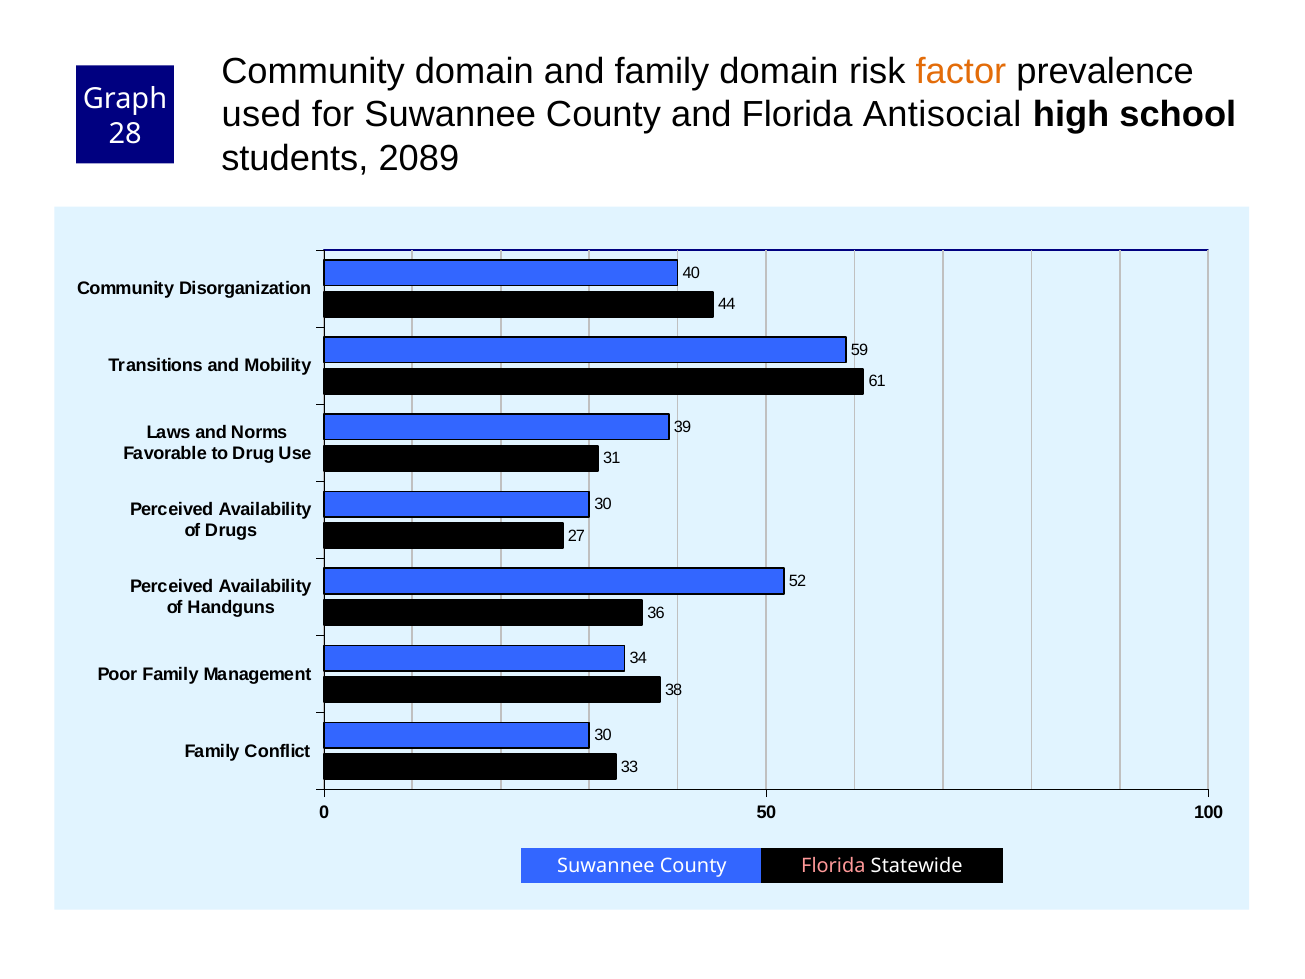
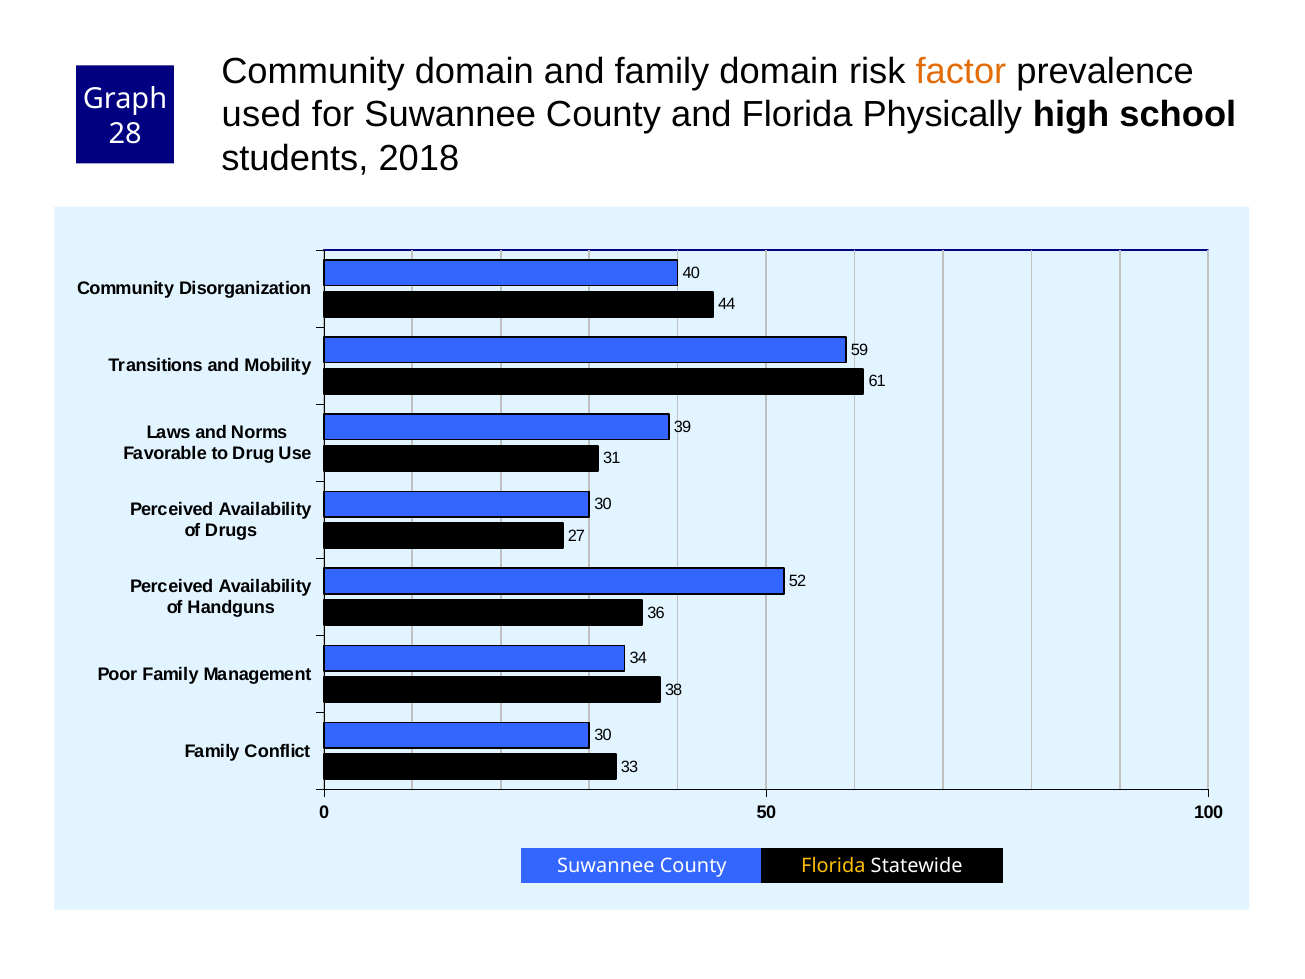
Antisocial: Antisocial -> Physically (942, 115)
2089: 2089 -> 2018 (419, 158)
Florida colour: pink -> yellow (833, 865)
